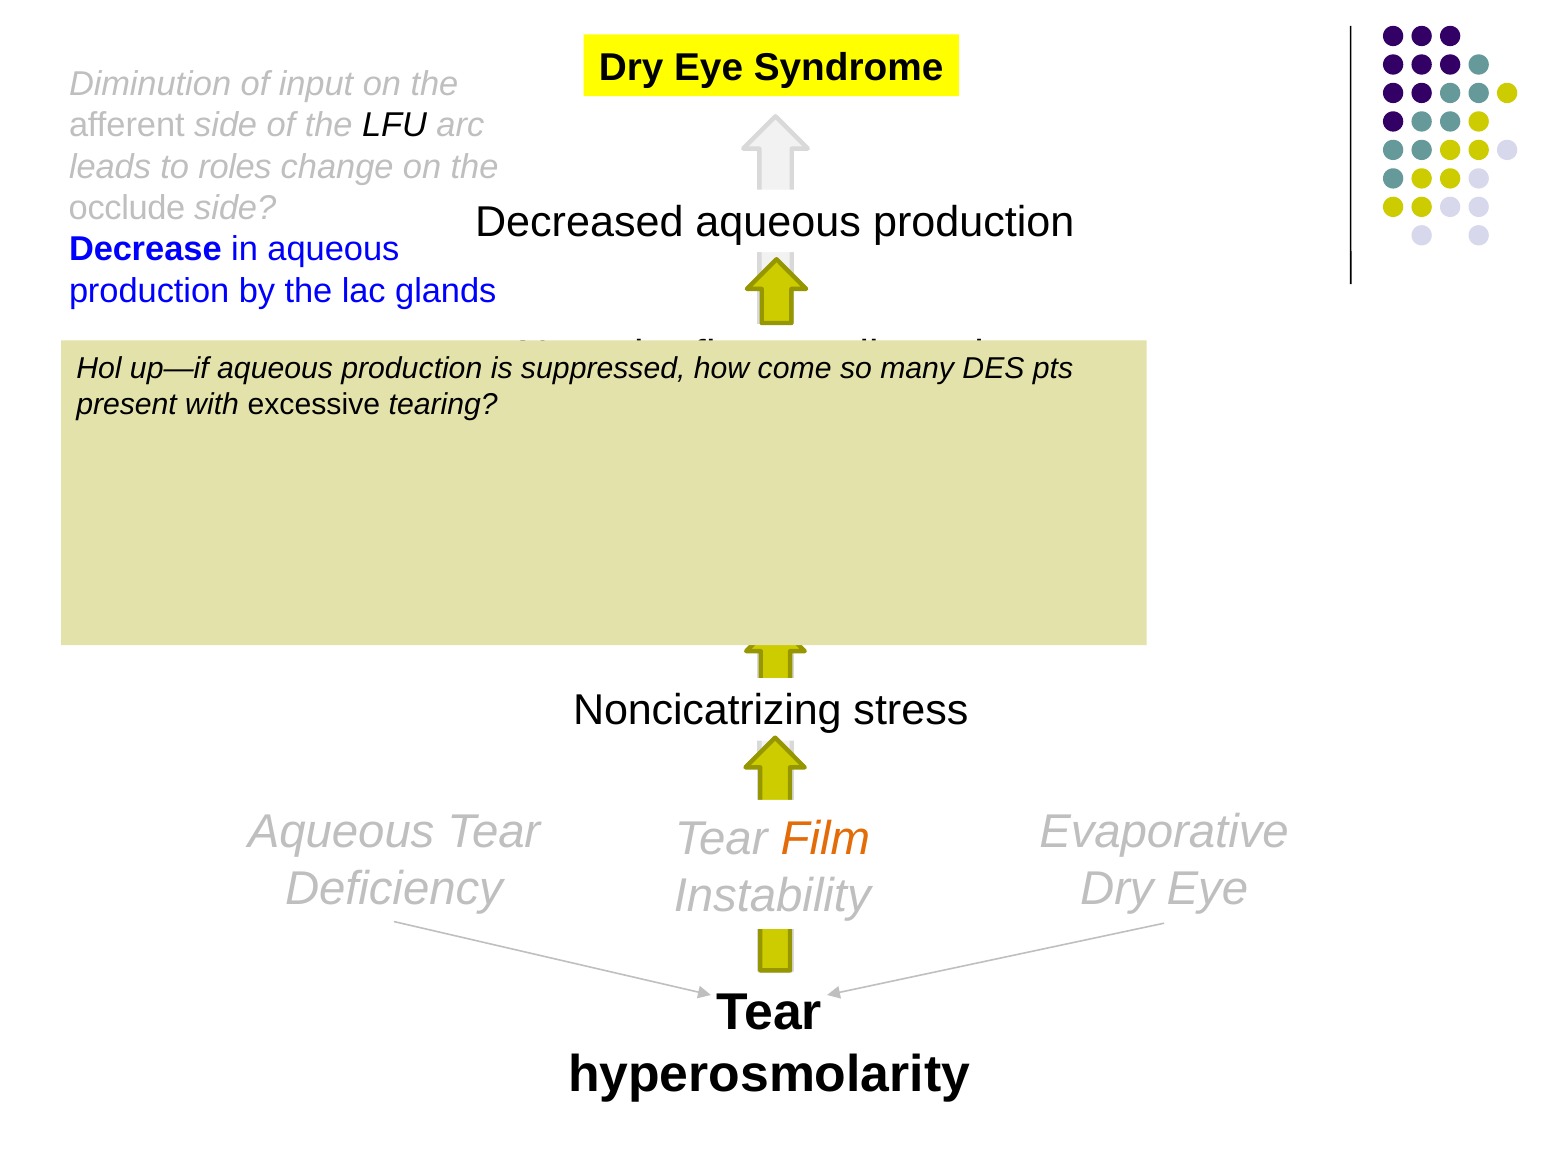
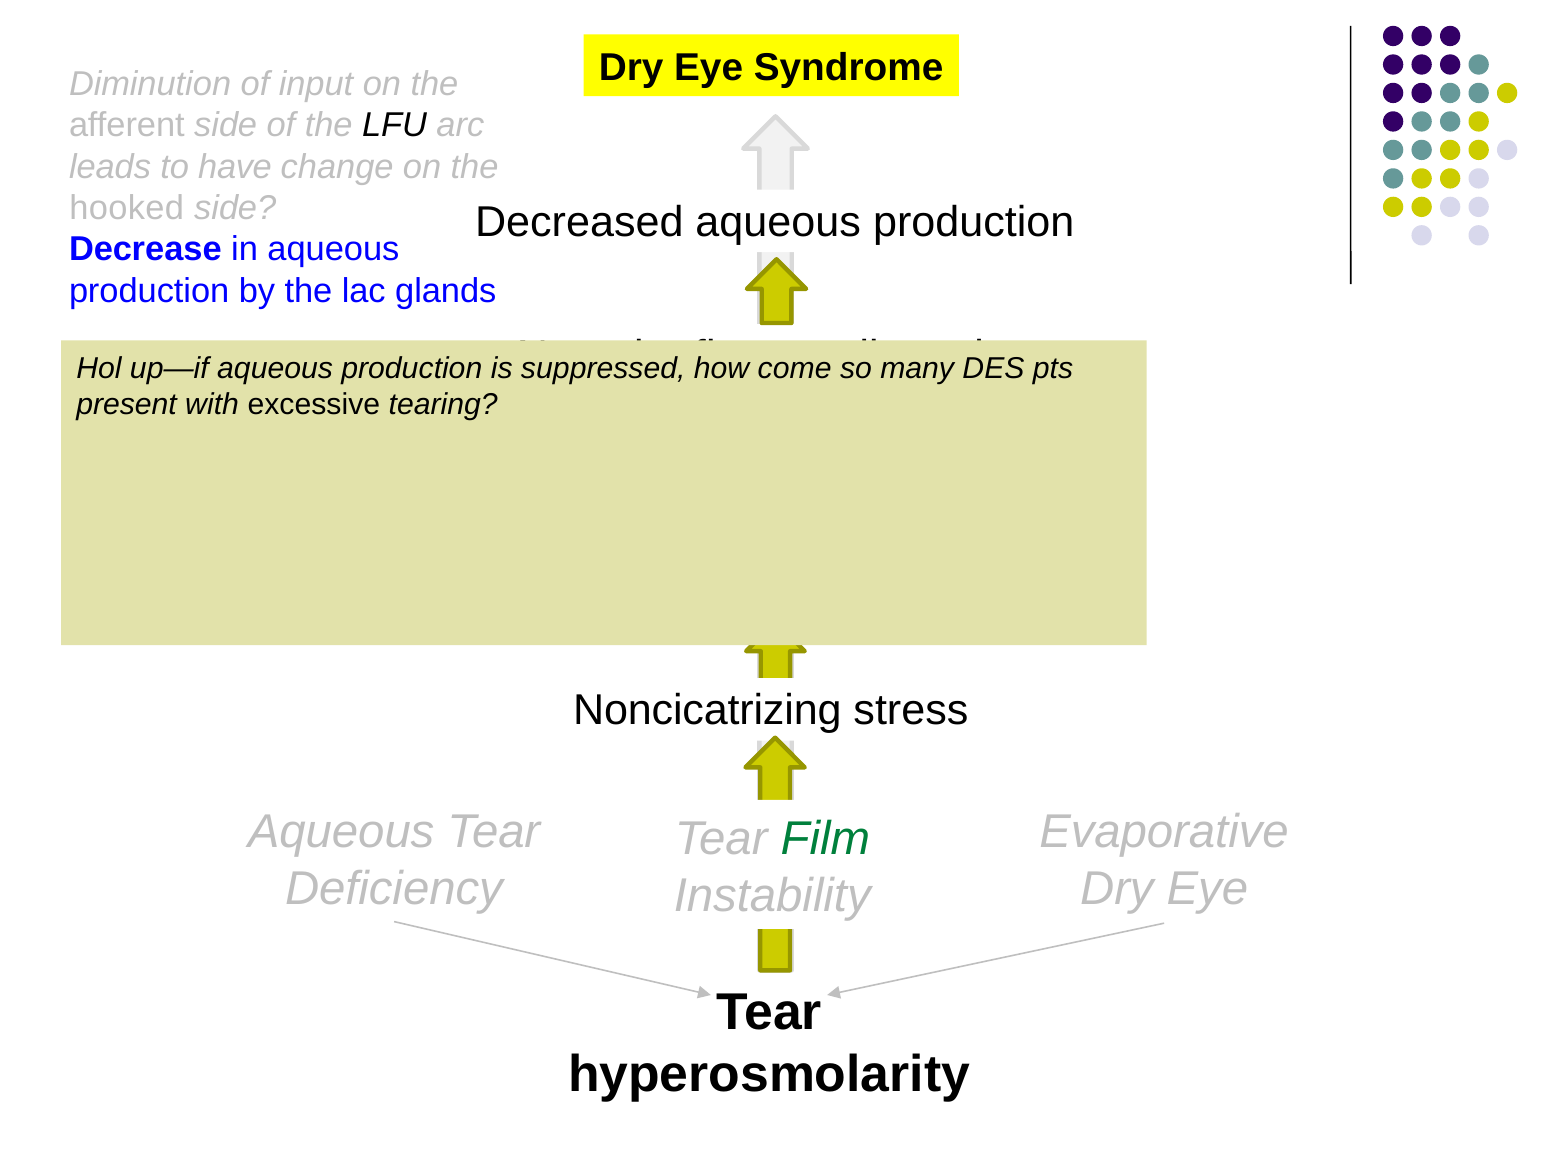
roles: roles -> have (235, 167)
occlude: occlude -> hooked (127, 208)
Film colour: orange -> green (825, 839)
